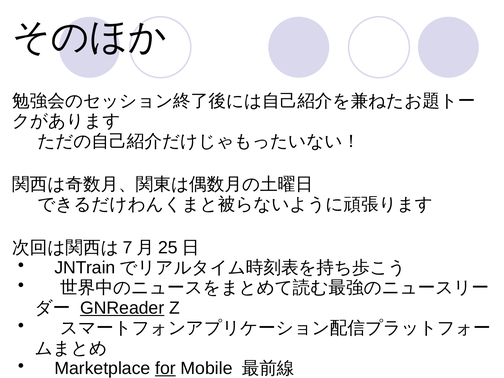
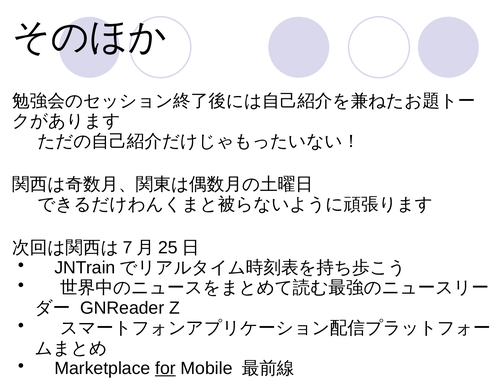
GNReader underline: present -> none (122, 308)
